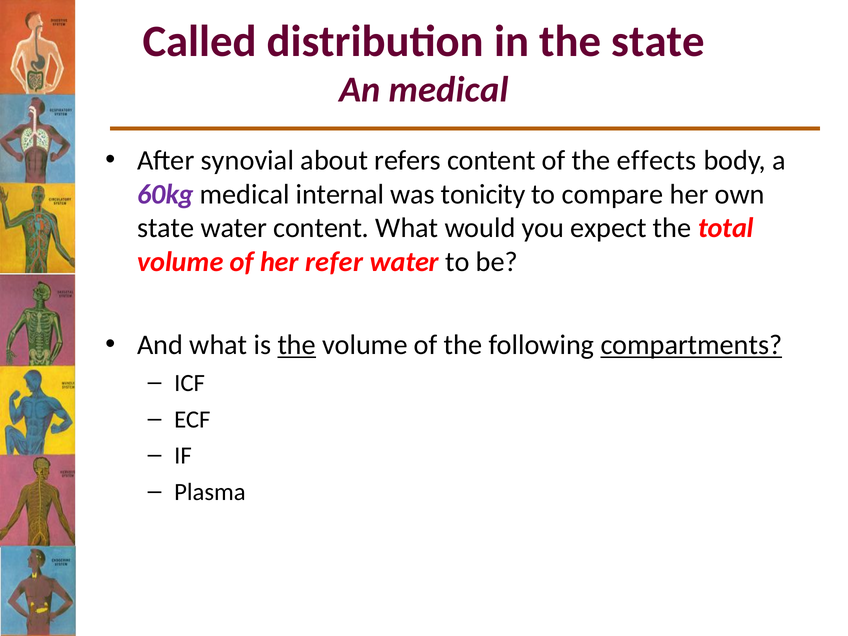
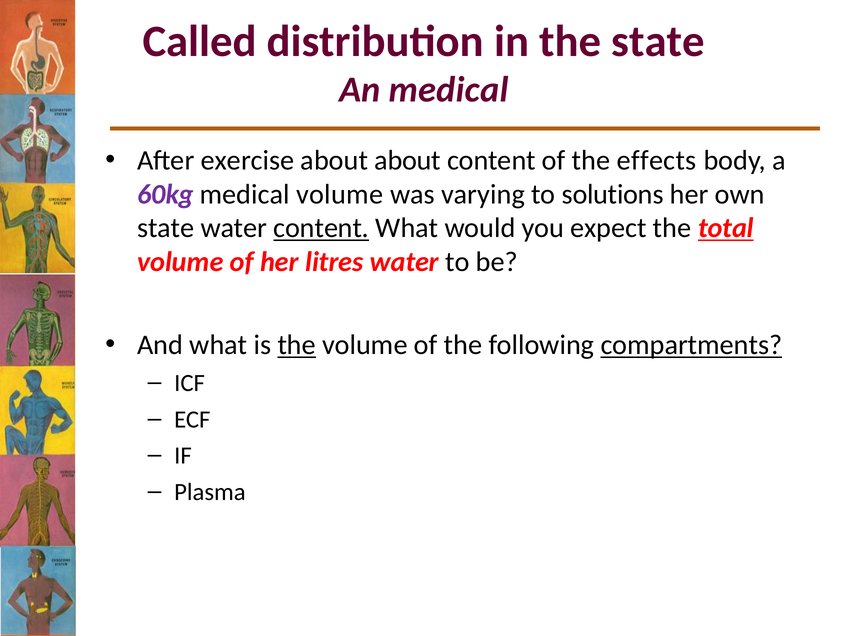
synovial: synovial -> exercise (247, 160)
about refers: refers -> about (408, 160)
medical internal: internal -> volume (340, 194)
tonicity: tonicity -> varying (483, 194)
compare: compare -> solutions (613, 194)
content underline: none -> present (321, 228)
total underline: none -> present (726, 228)
refer: refer -> litres (334, 262)
